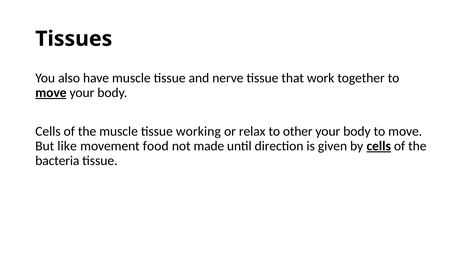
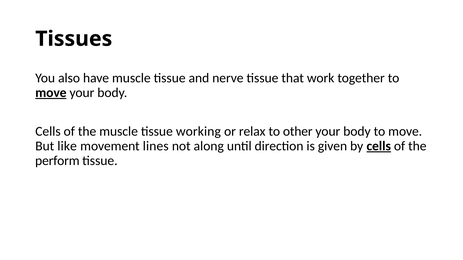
food: food -> lines (156, 146)
made: made -> along (209, 146)
bacteria: bacteria -> perform (57, 161)
